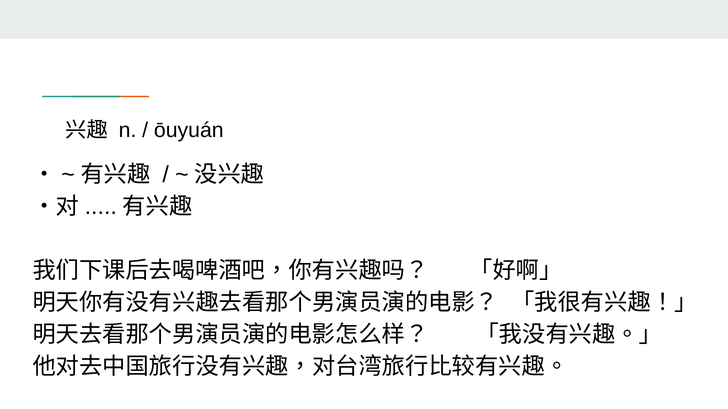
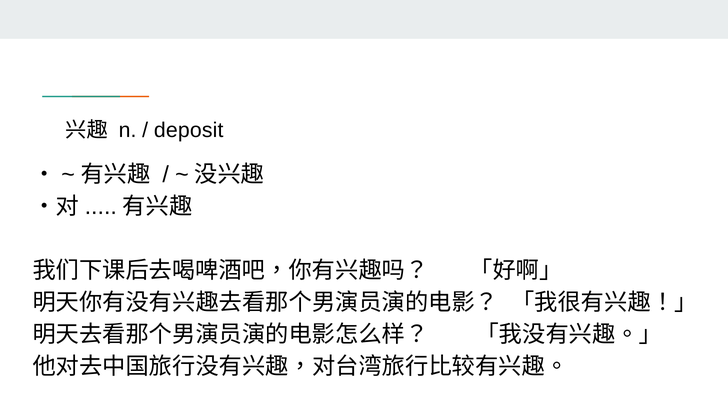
ōuyuán: ōuyuán -> deposit (189, 130)
